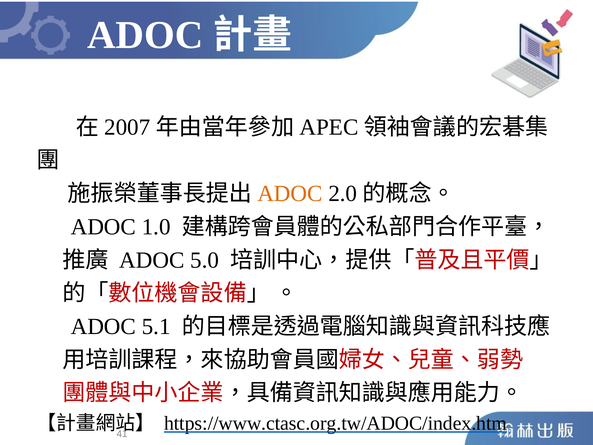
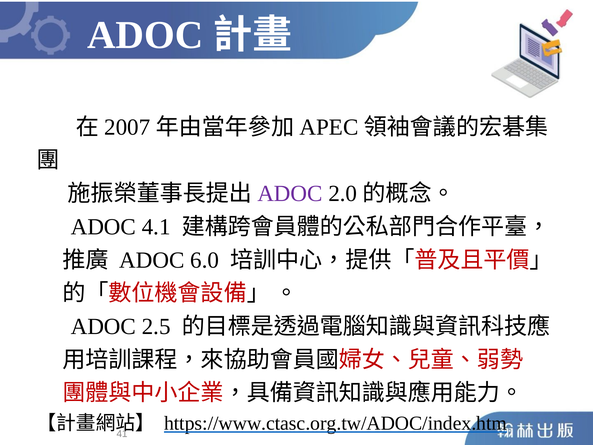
ADOC colour: orange -> purple (290, 193)
1.0: 1.0 -> 4.1 (156, 227)
5.0: 5.0 -> 6.0 (205, 260)
5.1: 5.1 -> 2.5 (156, 326)
